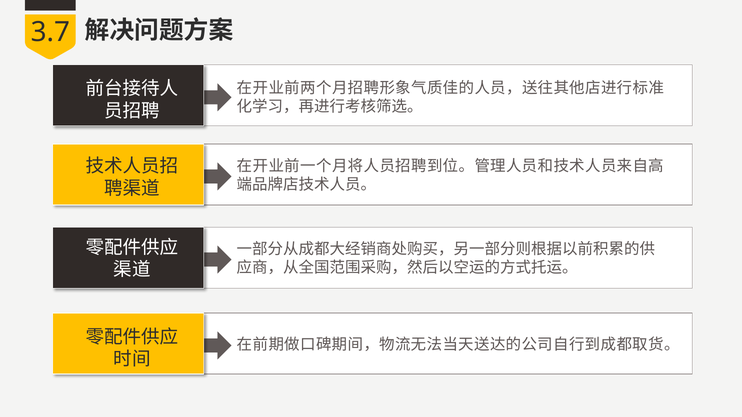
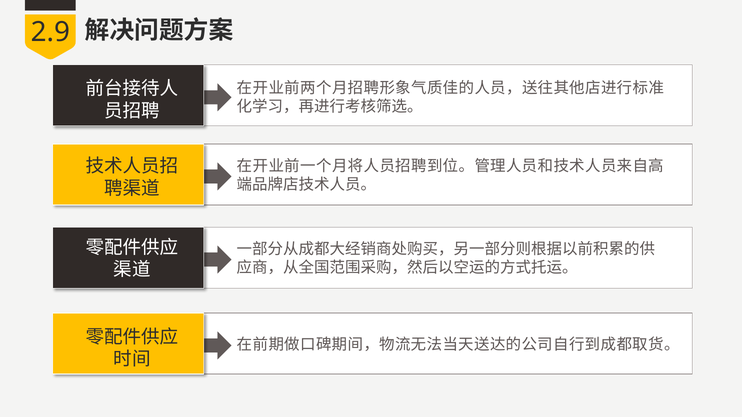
3.7: 3.7 -> 2.9 (50, 32)
